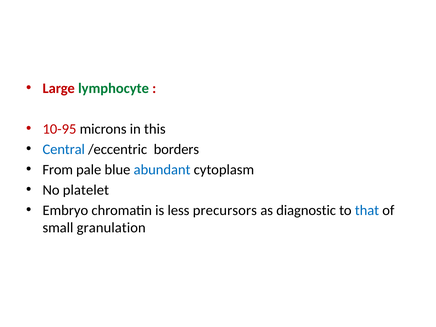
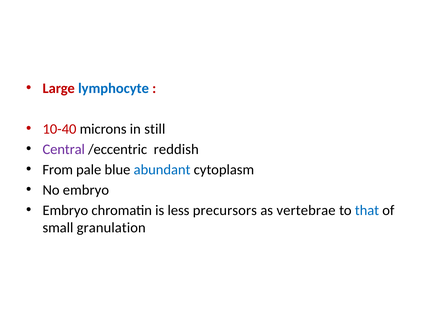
lymphocyte colour: green -> blue (114, 88)
10-95: 10-95 -> 10-40 (59, 129)
this: this -> still (155, 129)
Central colour: blue -> purple (64, 149)
borders: borders -> reddish (176, 149)
No platelet: platelet -> embryo (86, 190)
diagnostic: diagnostic -> vertebrae (306, 210)
